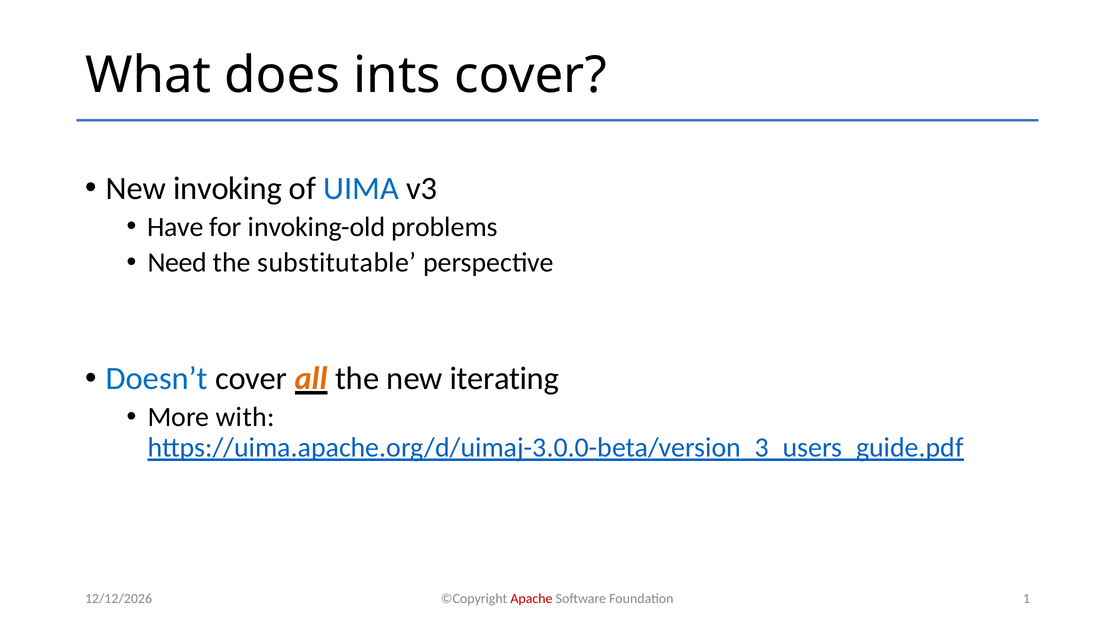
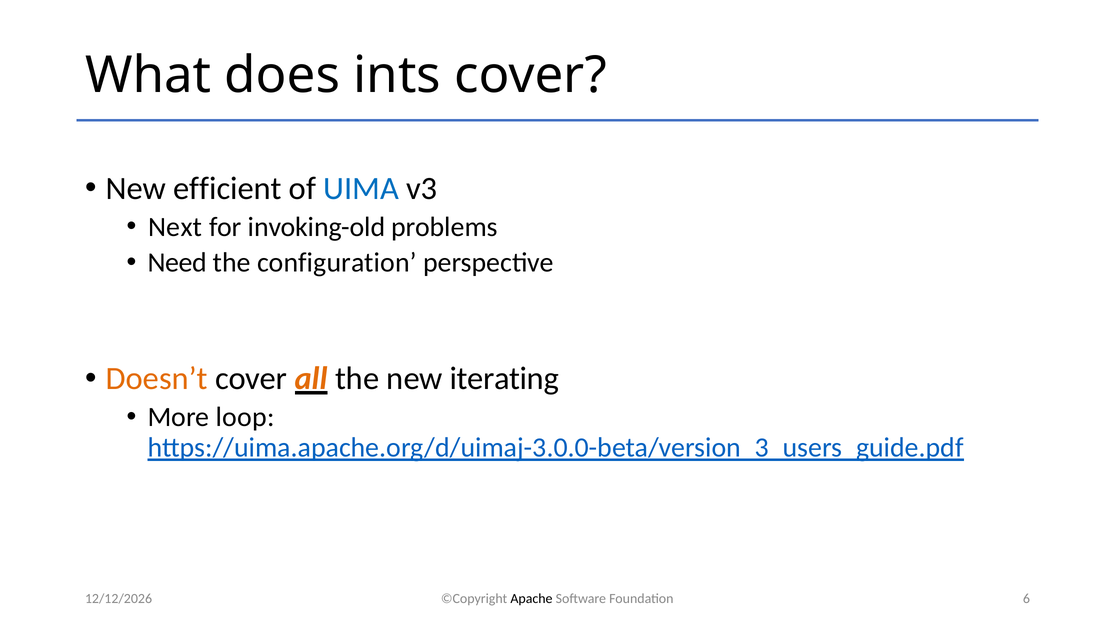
invoking: invoking -> efficient (227, 189)
Have: Have -> Next (175, 227)
substitutable: substitutable -> configuration (337, 263)
Doesn’t colour: blue -> orange (157, 379)
with: with -> loop (245, 417)
Apache colour: red -> black (531, 599)
1: 1 -> 6 (1027, 599)
